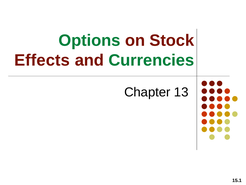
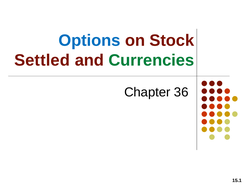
Options colour: green -> blue (90, 40)
Effects: Effects -> Settled (42, 60)
13: 13 -> 36 (181, 92)
